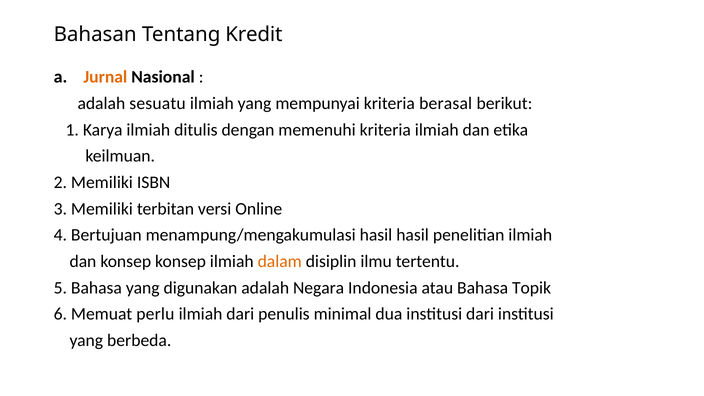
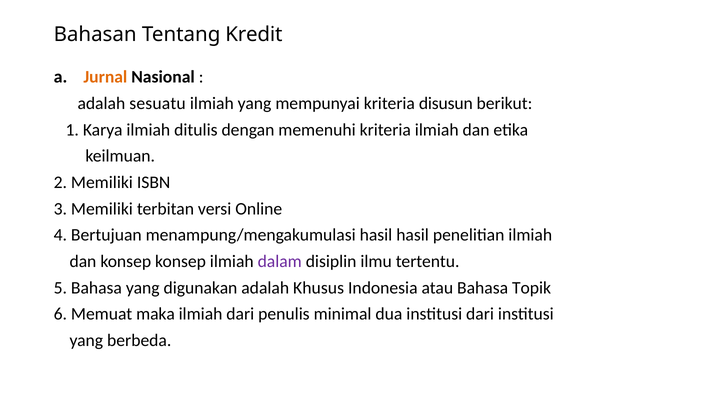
berasal: berasal -> disusun (446, 103)
dalam colour: orange -> purple (280, 261)
Negara: Negara -> Khusus (319, 288)
perlu: perlu -> maka (156, 314)
